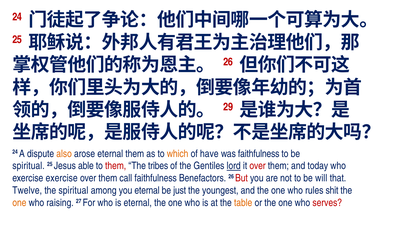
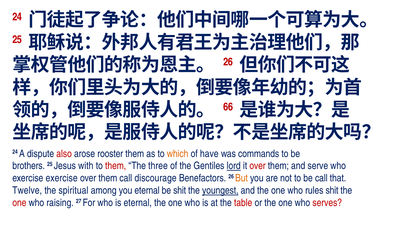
29: 29 -> 66 (228, 107)
also colour: orange -> red (64, 154)
arose eternal: eternal -> rooster (110, 154)
was faithfulness: faithfulness -> commands (259, 154)
spiritual: spiritual -> brothers (29, 166)
able: able -> with (86, 166)
tribes: tribes -> three (158, 166)
today: today -> serve (318, 166)
call faithfulness: faithfulness -> discourage (156, 179)
But colour: red -> orange (241, 179)
be will: will -> call (321, 179)
be just: just -> shit (180, 191)
youngest underline: none -> present (220, 191)
one colour: orange -> red (19, 203)
table colour: orange -> red (243, 203)
